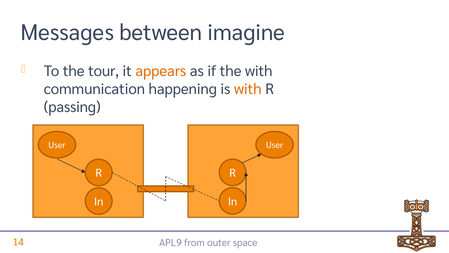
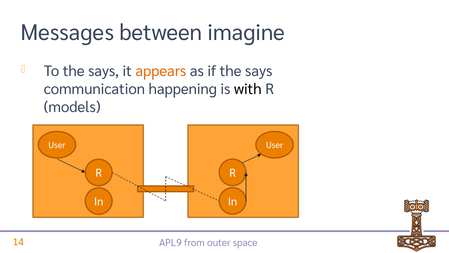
To the tour: tour -> says (104, 71)
if the with: with -> says (259, 71)
with colour: orange -> black (248, 89)
passing: passing -> models (72, 107)
